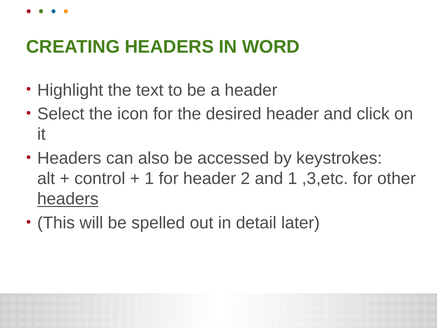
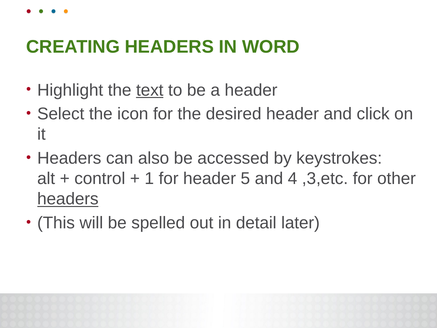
text underline: none -> present (150, 90)
2: 2 -> 5 (245, 178)
and 1: 1 -> 4 (293, 178)
